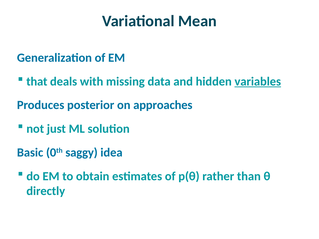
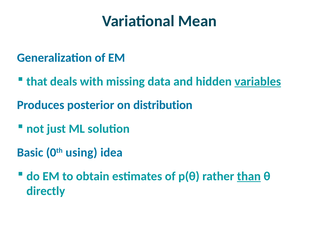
approaches: approaches -> distribution (163, 105)
saggy: saggy -> using (81, 153)
than underline: none -> present (249, 176)
